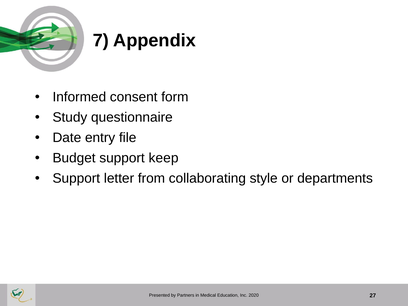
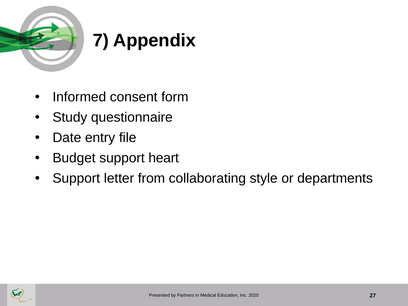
keep: keep -> heart (164, 158)
